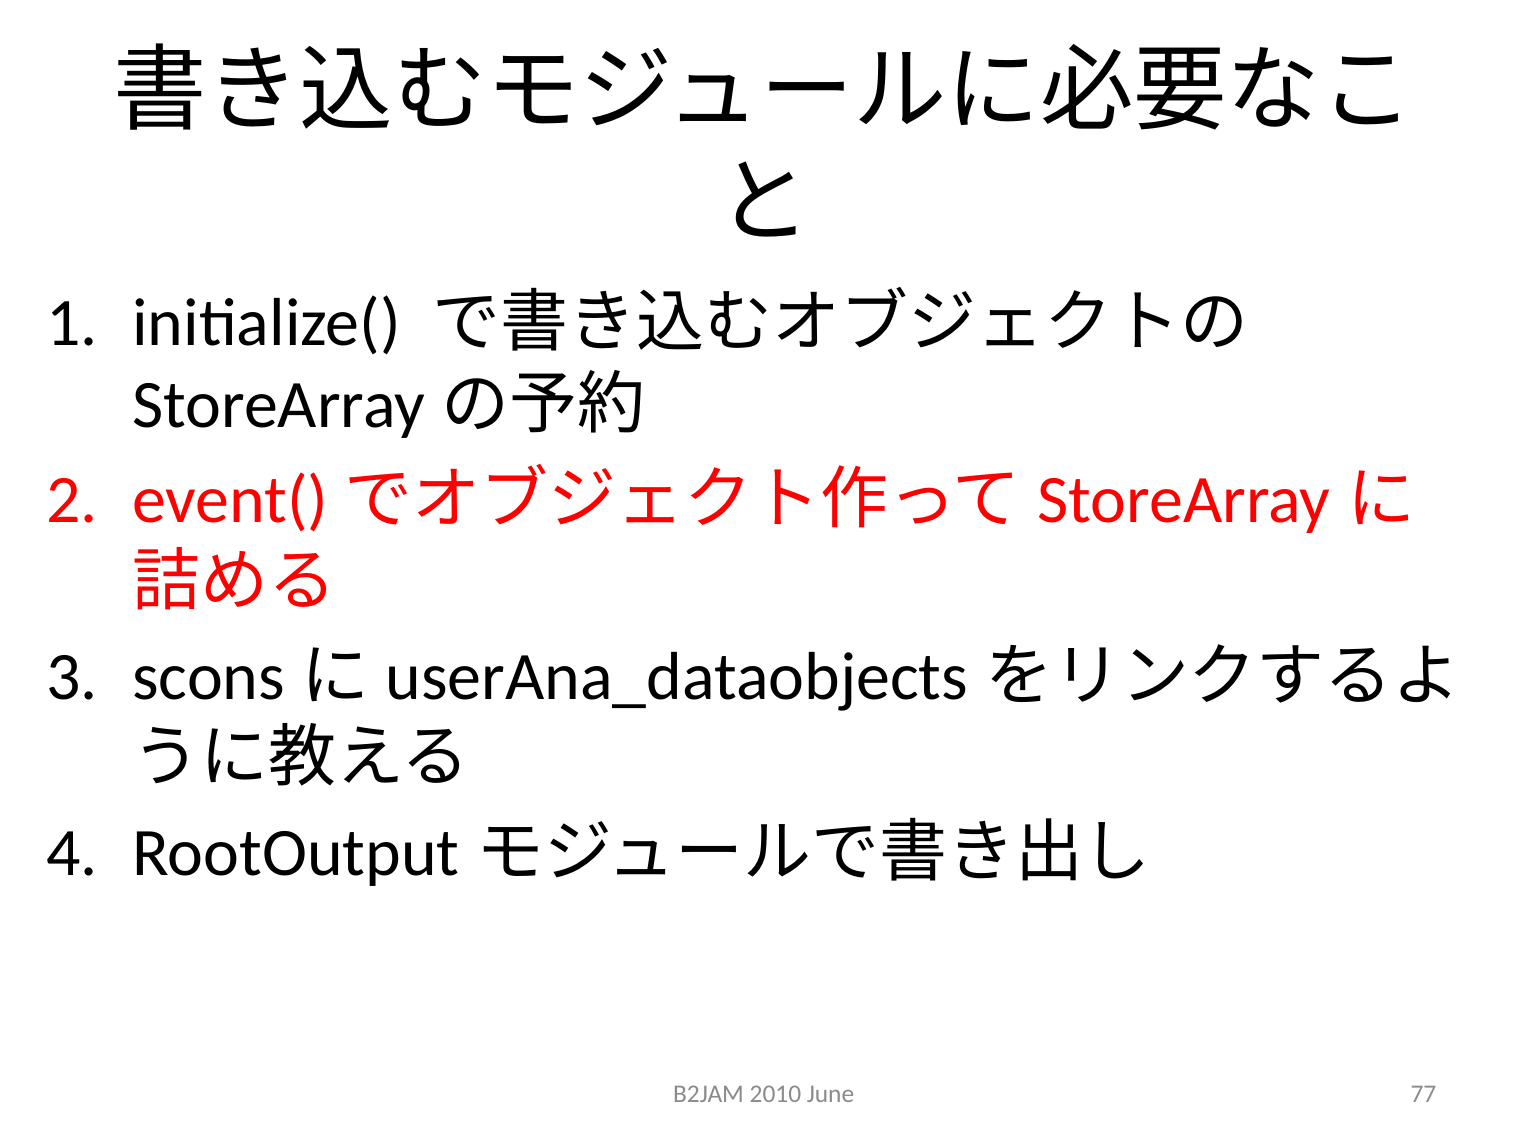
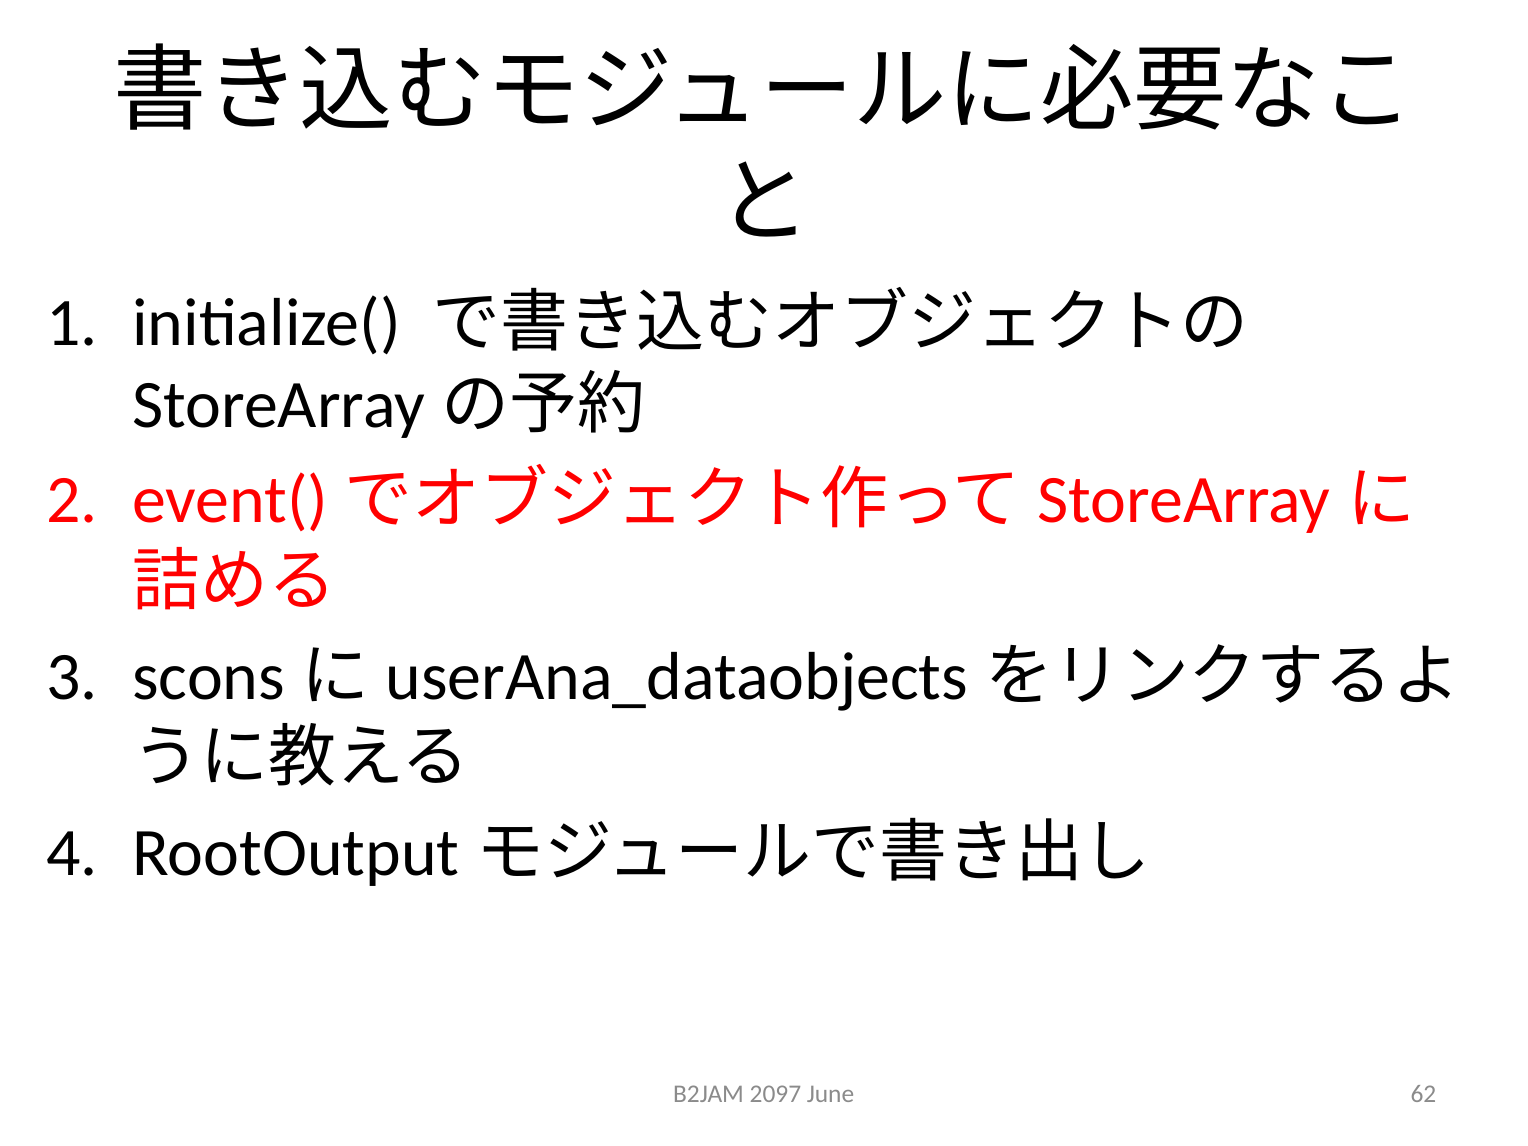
2010: 2010 -> 2097 (775, 1094)
77: 77 -> 62 (1423, 1094)
